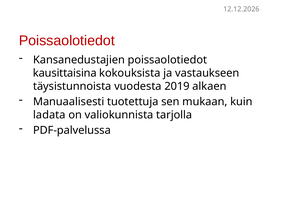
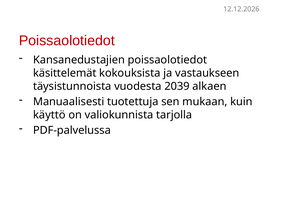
kausittaisina: kausittaisina -> käsittelemät (65, 73)
2019: 2019 -> 2039 (177, 86)
ladata: ladata -> käyttö (49, 115)
